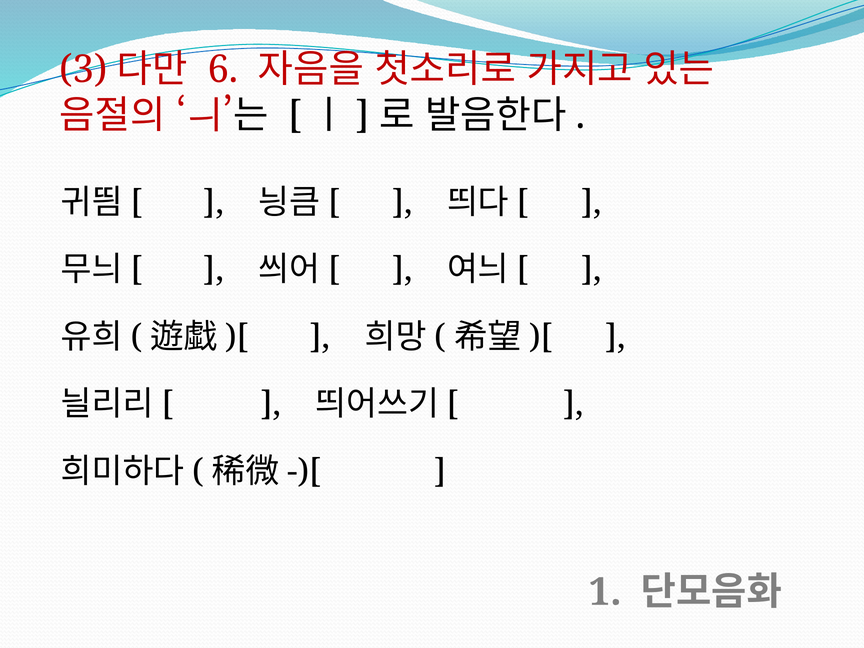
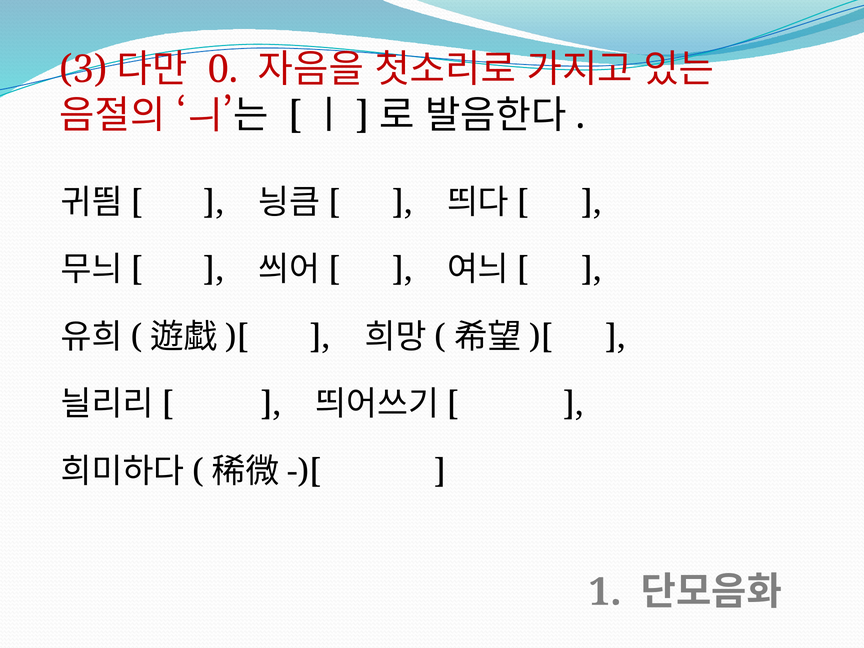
6: 6 -> 0 (223, 70)
